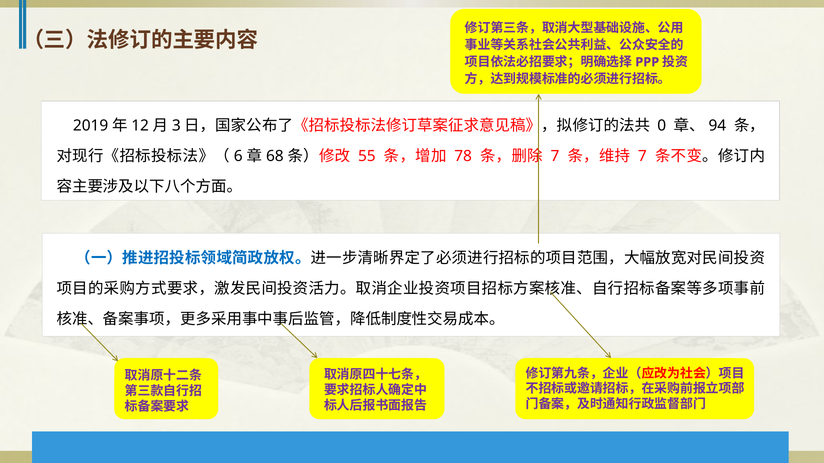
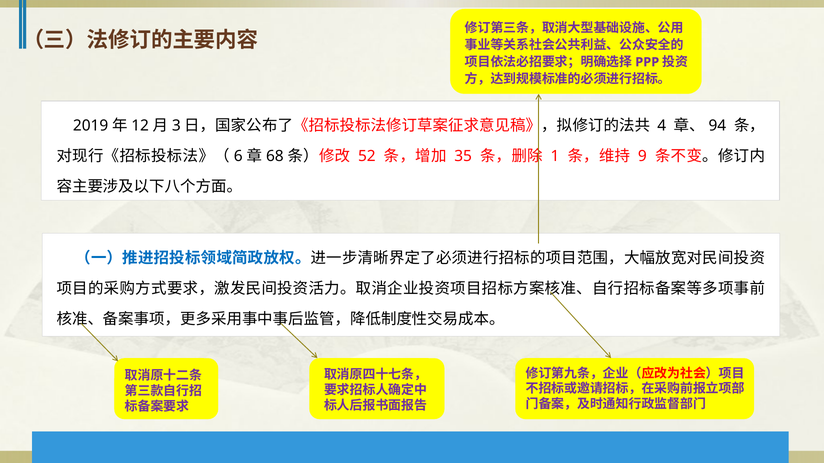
0: 0 -> 4 (662, 126)
55: 55 -> 52 (367, 156)
78: 78 -> 35 (463, 156)
7: 7 -> 1 (555, 156)
7: 7 -> 9 (642, 156)
